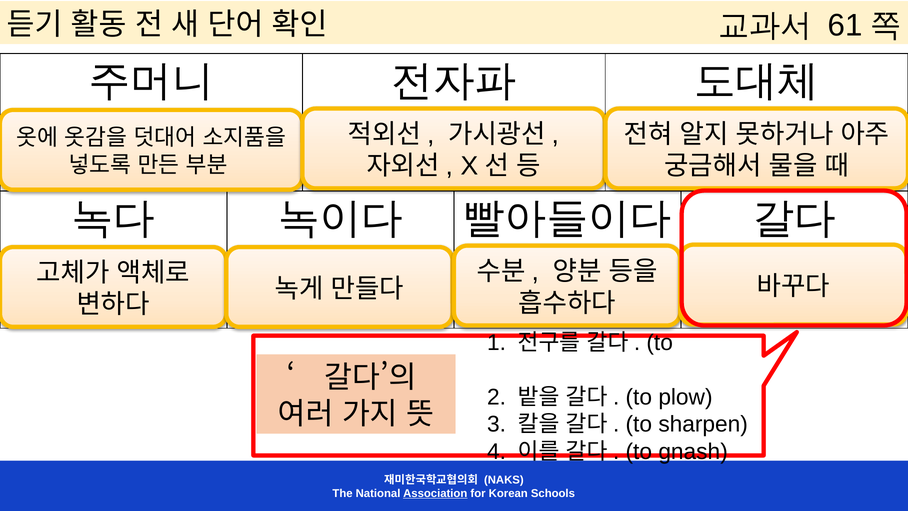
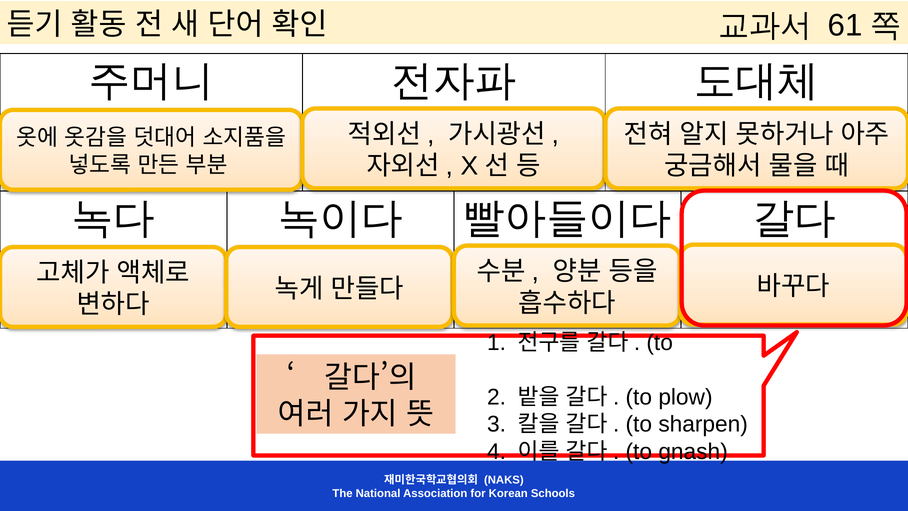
Association underline: present -> none (435, 493)
